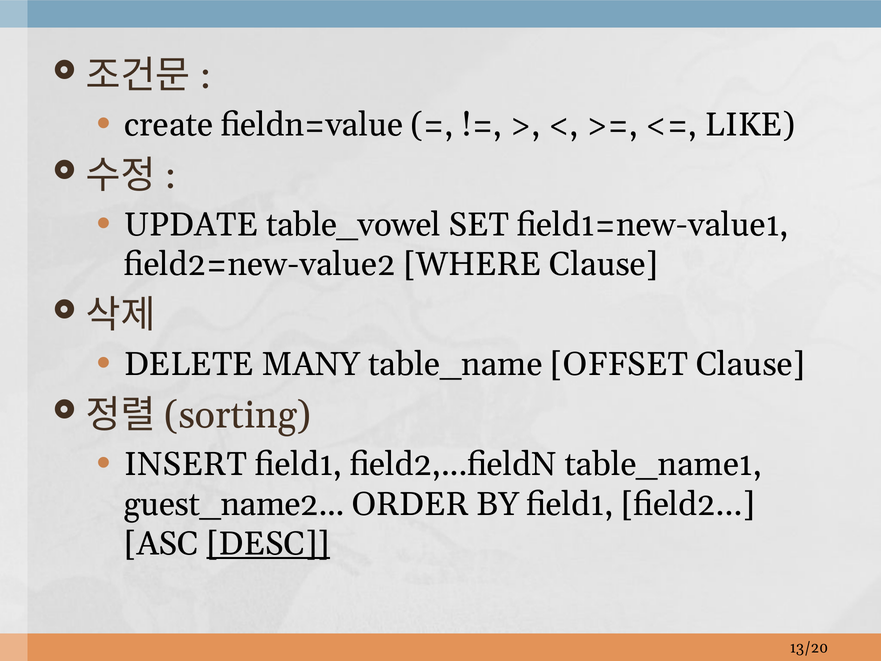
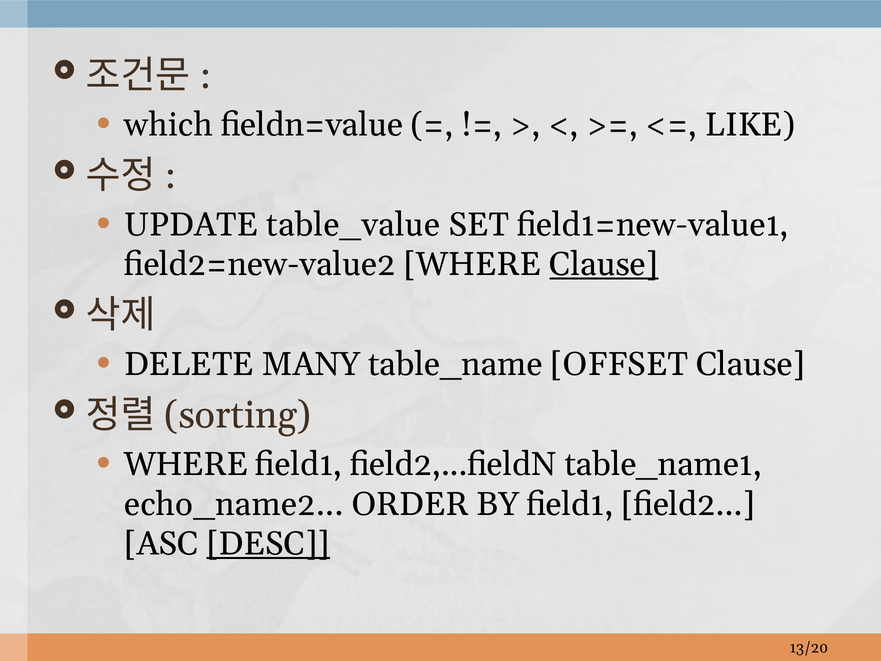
create: create -> which (169, 125)
table_vowel: table_vowel -> table_value (353, 225)
Clause underline: none -> present (604, 264)
INSERT: INSERT -> WHERE (186, 464)
guest_name2: guest_name2 -> echo_name2 (234, 504)
